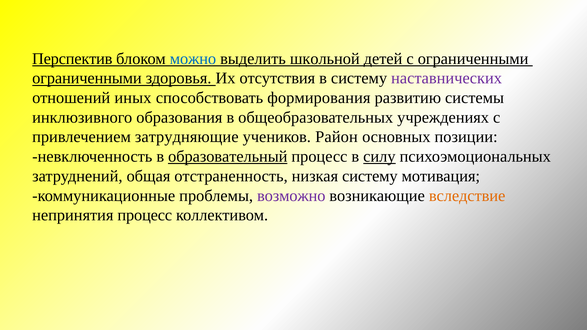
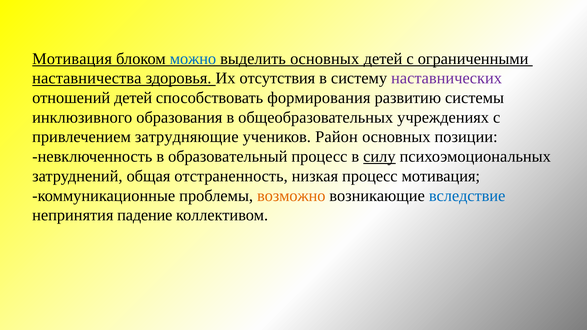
Перспектив: Перспектив -> Мотивация (72, 59)
выделить школьной: школьной -> основных (325, 59)
ограниченными: ограниченными -> наставничества (87, 78)
отношений иных: иных -> детей (133, 98)
образовательный underline: present -> none (228, 157)
низкая систему: систему -> процесс (370, 176)
возможно colour: purple -> orange (291, 196)
вследствие colour: orange -> blue (467, 196)
непринятия процесс: процесс -> падение (145, 215)
